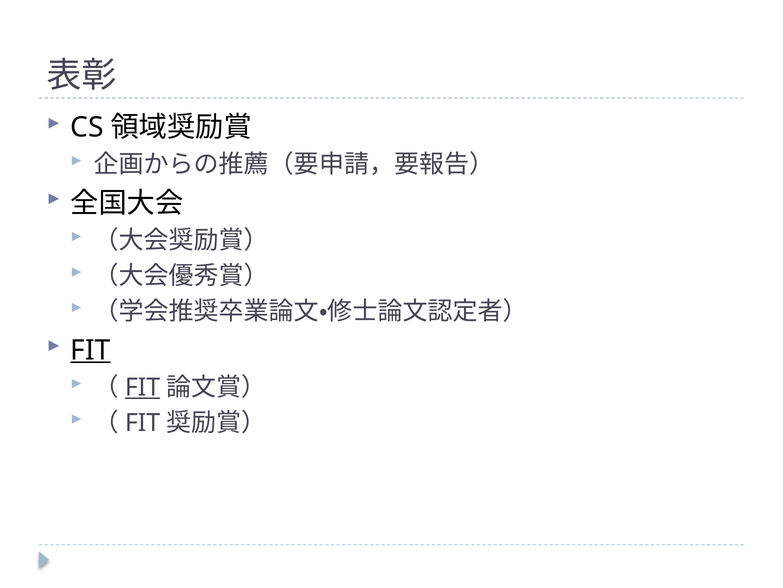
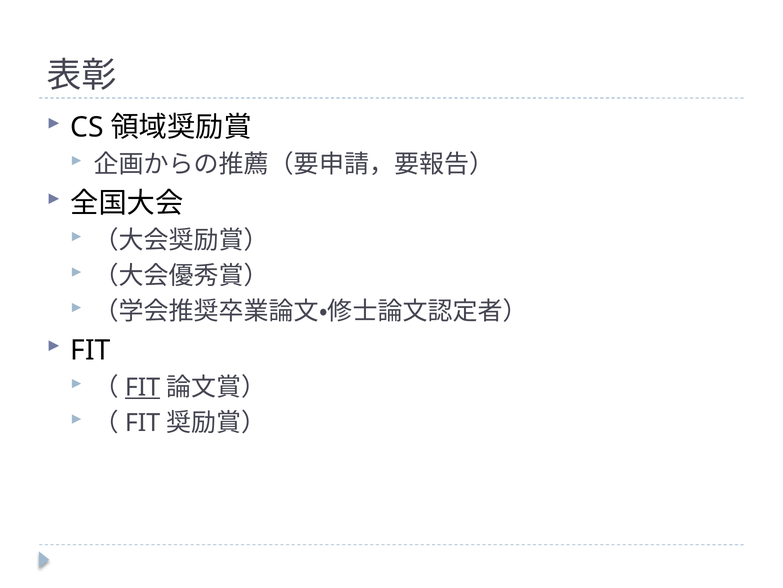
FIT underline: present -> none (90, 350)
